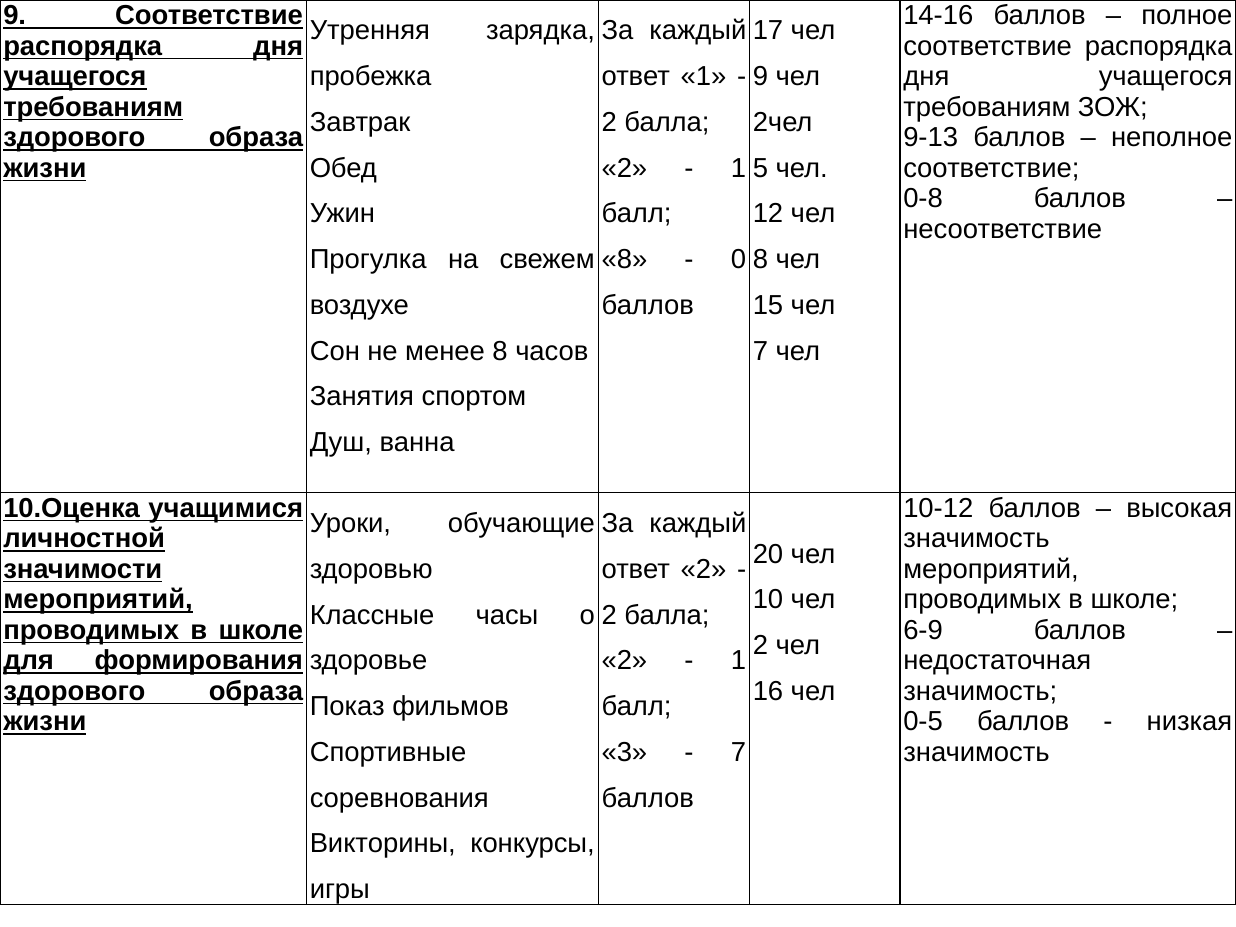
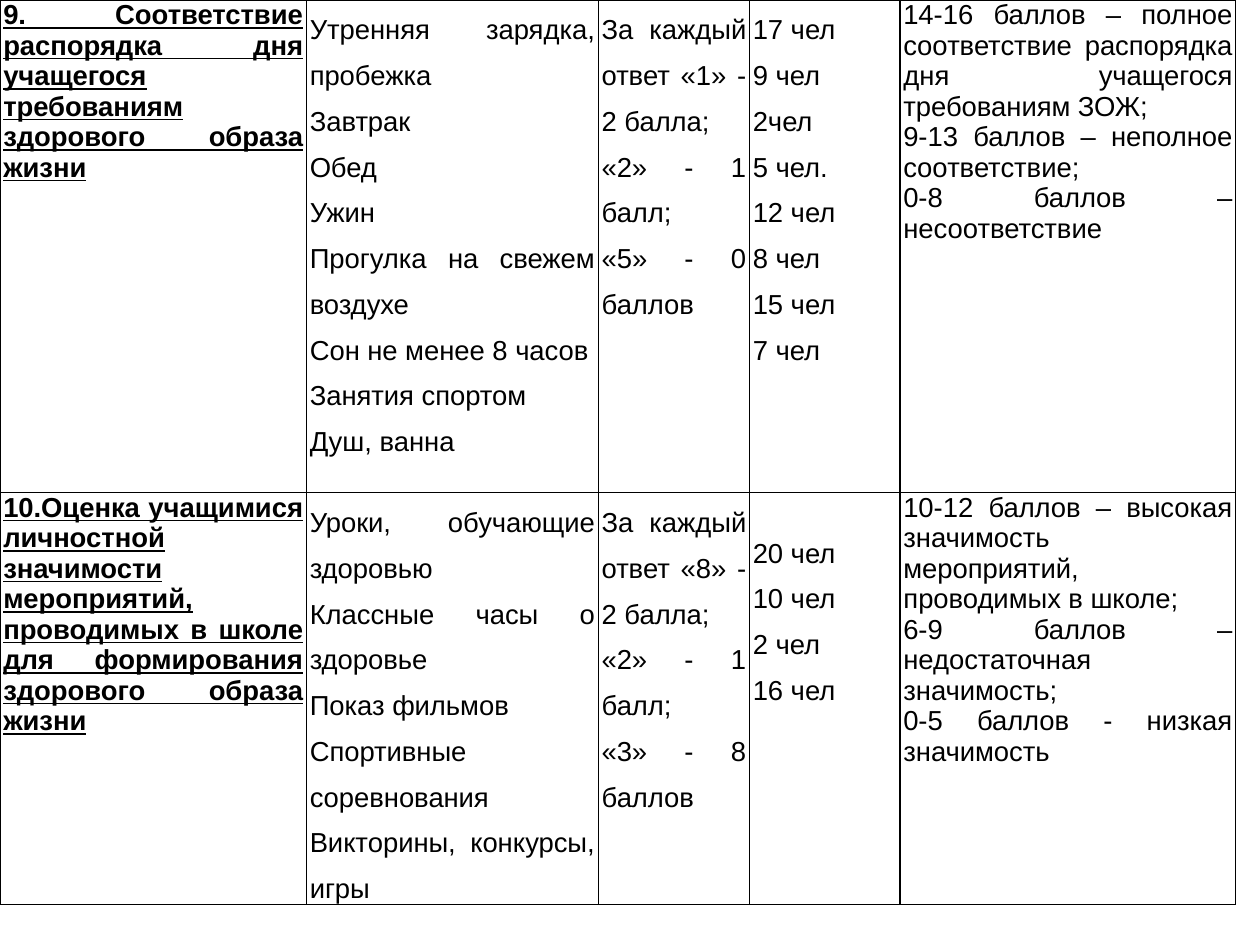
8: 8 -> 5 (625, 260)
ответ 2: 2 -> 8 (704, 569)
7: 7 -> 8 (739, 752)
